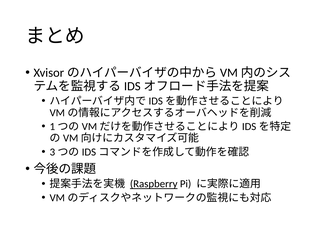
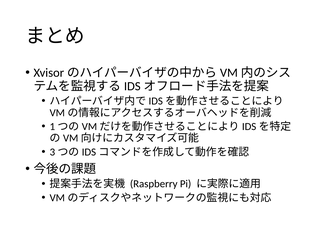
Raspberry underline: present -> none (154, 184)
